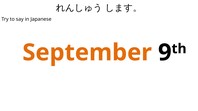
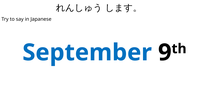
September colour: orange -> blue (87, 53)
